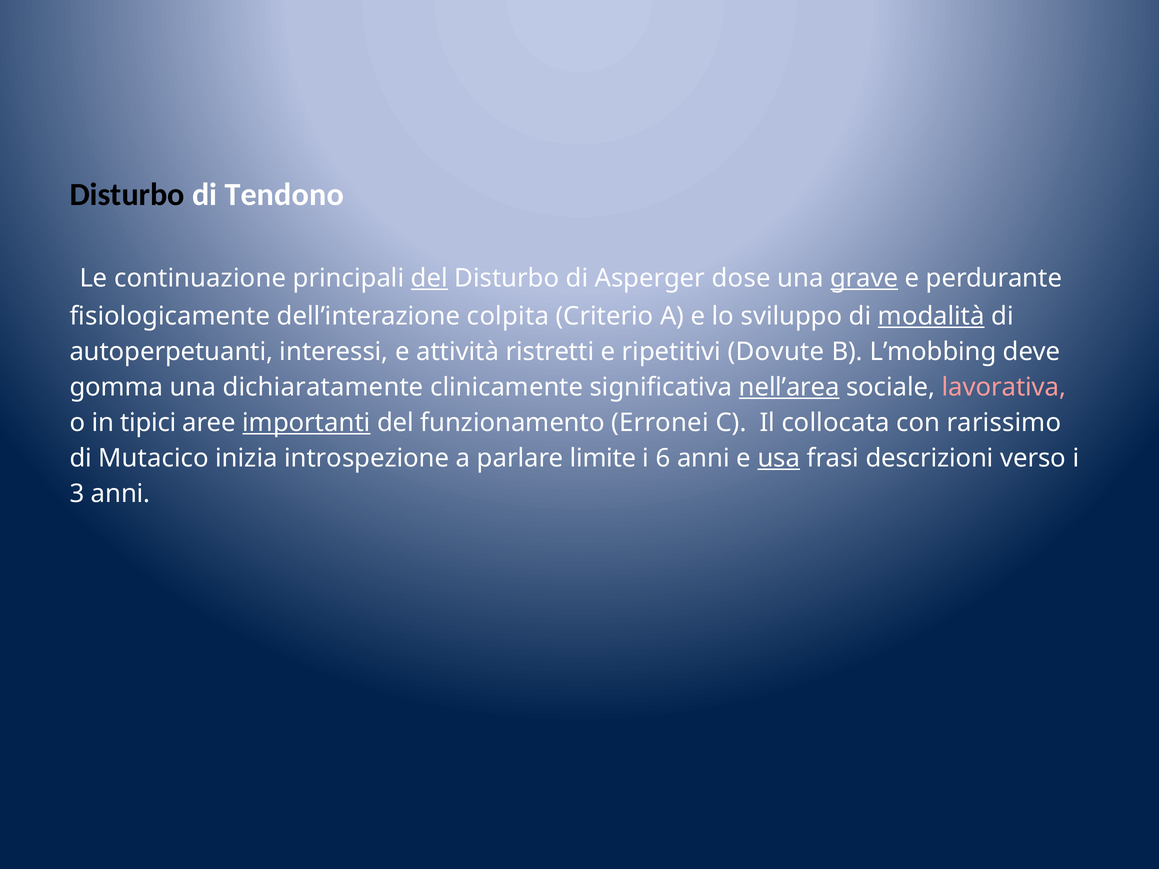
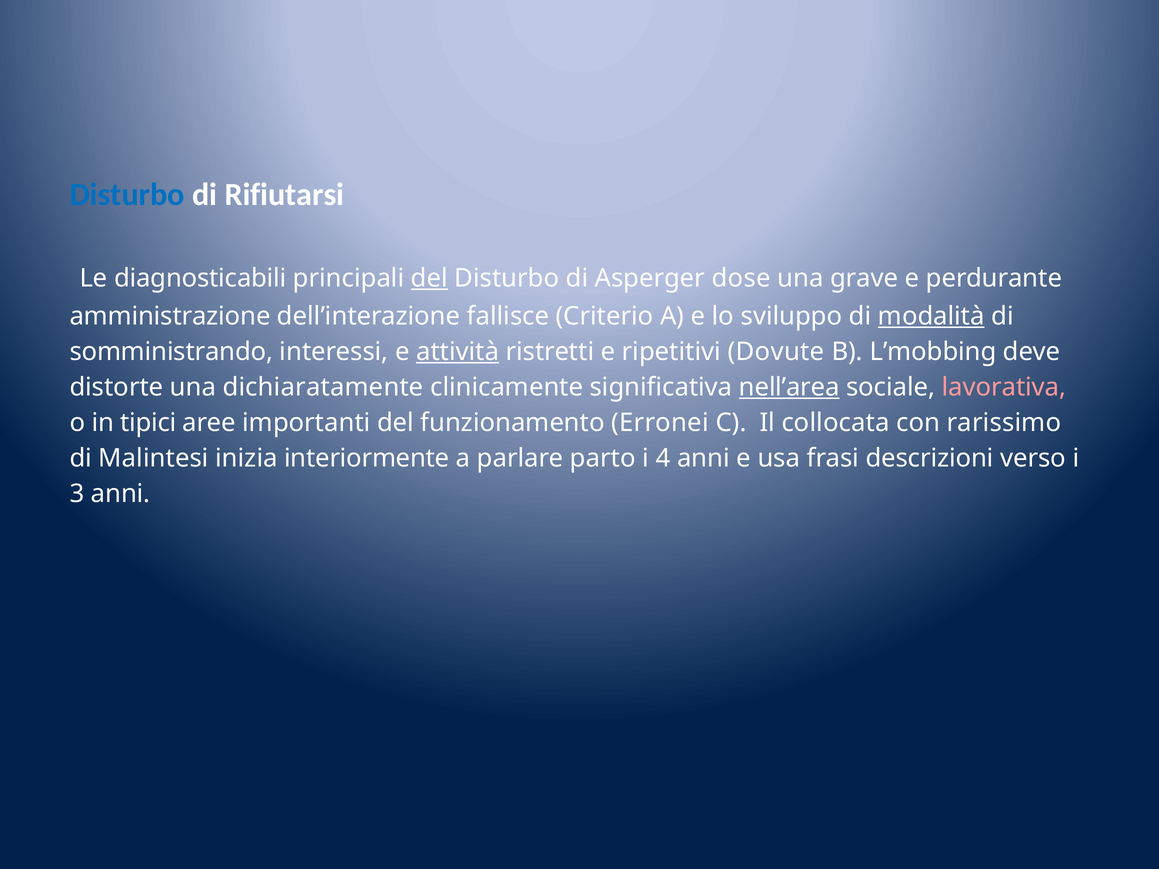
Disturbo colour: black -> blue (127, 194)
Tendono: Tendono -> Rifiutarsi (284, 194)
continuazione: continuazione -> diagnosticabili (200, 278)
grave underline: present -> none (864, 278)
fisiologicamente: fisiologicamente -> amministrazione (170, 316)
colpita: colpita -> fallisce (508, 316)
autoperpetuanti: autoperpetuanti -> somministrando (171, 352)
attività underline: none -> present (458, 352)
gomma: gomma -> distorte (116, 387)
importanti underline: present -> none (306, 423)
Mutacico: Mutacico -> Malintesi (154, 458)
introspezione: introspezione -> interiormente (367, 458)
limite: limite -> parto (603, 458)
6: 6 -> 4 (663, 458)
usa underline: present -> none (779, 458)
